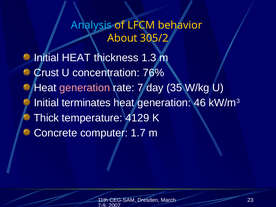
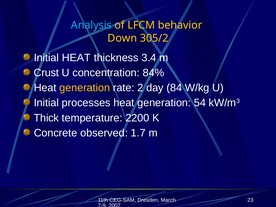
About: About -> Down (122, 38)
1.3: 1.3 -> 3.4 (149, 58)
76%: 76% -> 84% (153, 73)
generation colour: pink -> yellow (85, 88)
7: 7 -> 2 (140, 88)
35: 35 -> 84 (174, 88)
terminates: terminates -> processes (86, 103)
46: 46 -> 54 (200, 103)
4129: 4129 -> 2200 (137, 118)
computer: computer -> observed (104, 133)
